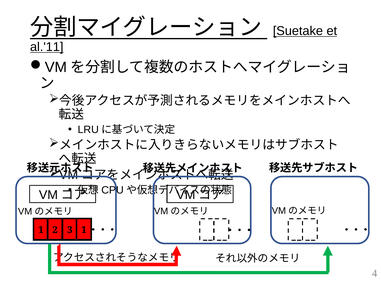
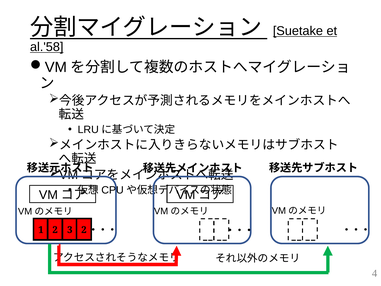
al.'11: al.'11 -> al.'58 (47, 47)
3 1: 1 -> 2 (84, 230)
